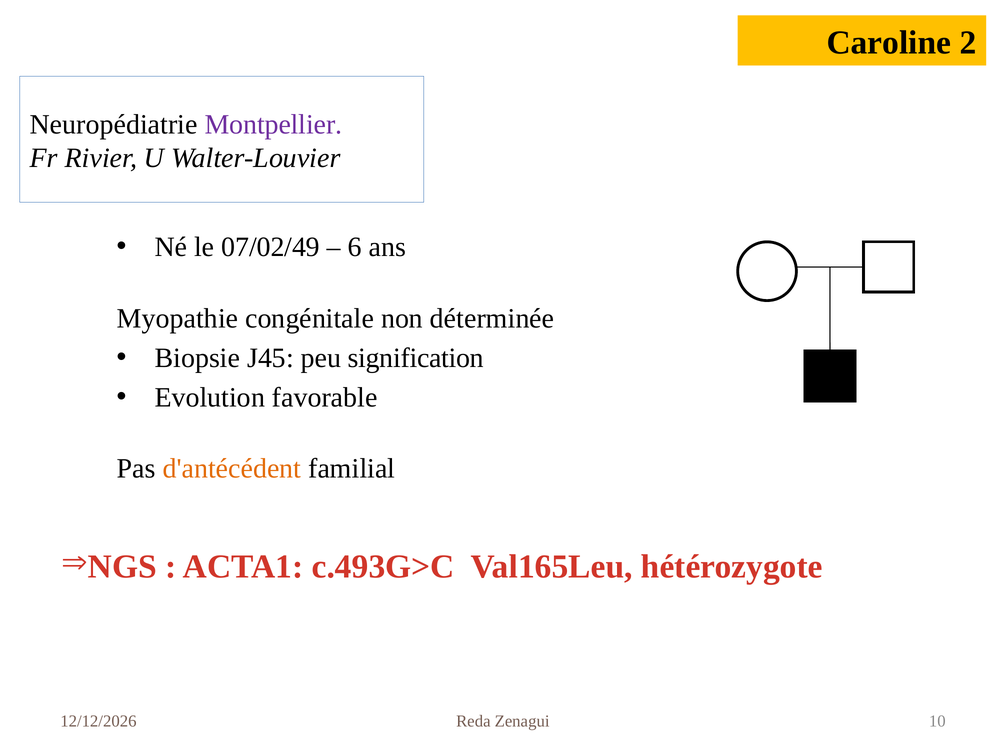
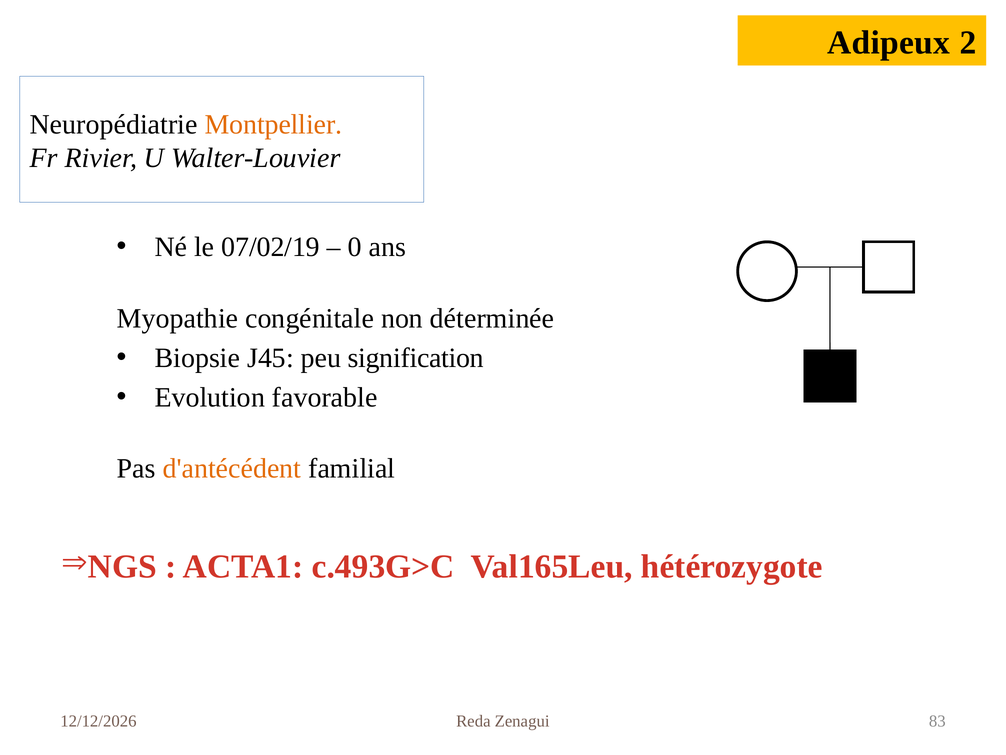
Caroline: Caroline -> Adipeux (889, 43)
Montpellier colour: purple -> orange (273, 124)
07/02/49: 07/02/49 -> 07/02/19 (271, 247)
6: 6 -> 0 (355, 247)
10: 10 -> 83 (937, 721)
